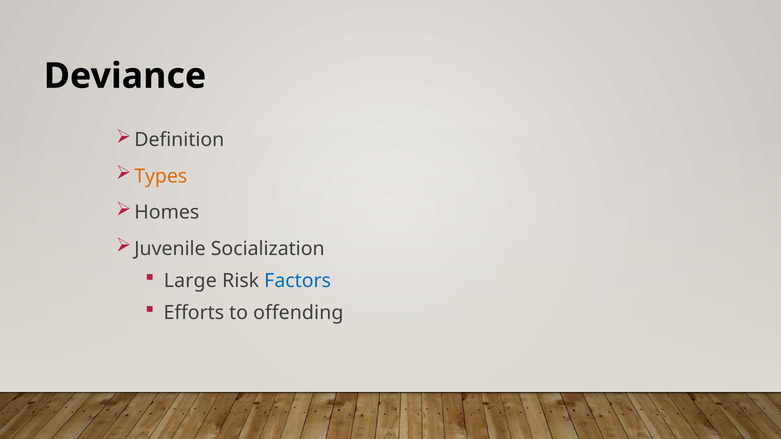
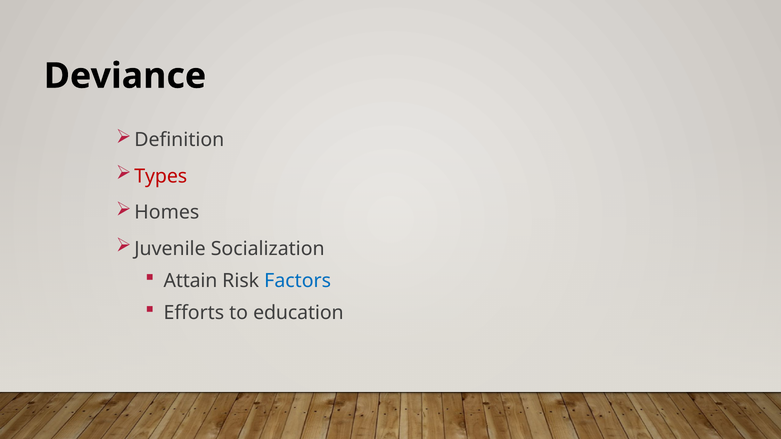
Types colour: orange -> red (161, 176)
Large: Large -> Attain (190, 281)
offending: offending -> education (298, 313)
